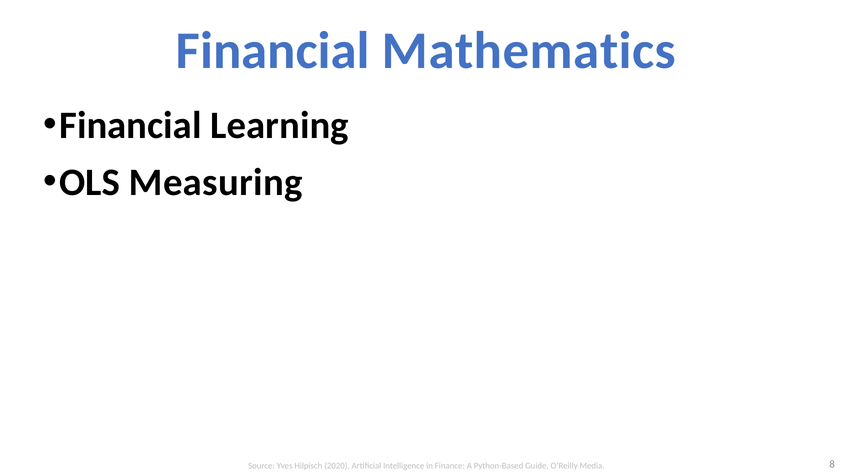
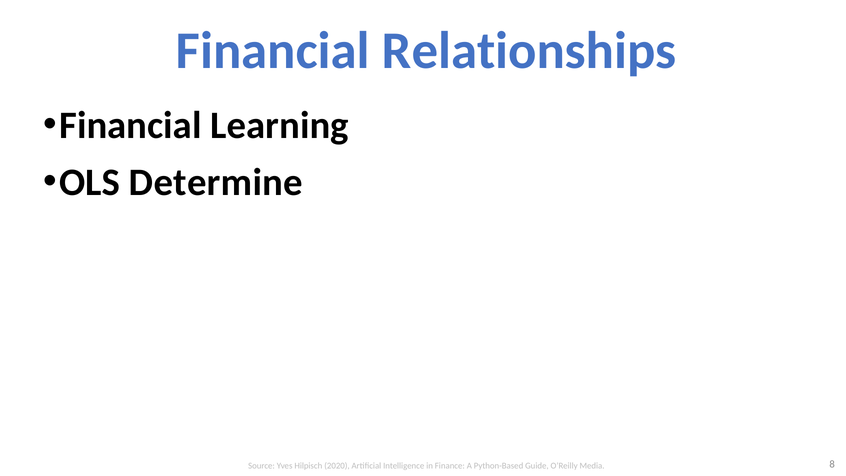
Mathematics: Mathematics -> Relationships (529, 51)
Measuring: Measuring -> Determine (216, 182)
